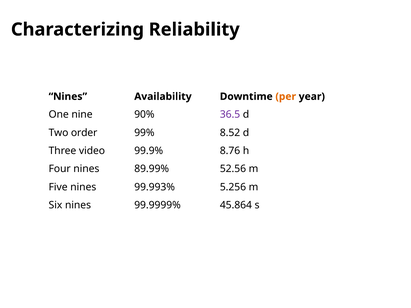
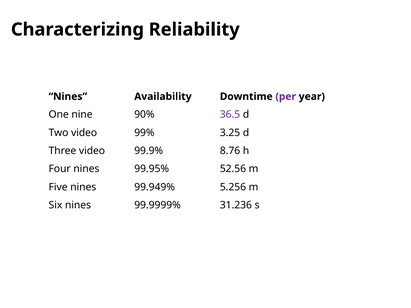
per colour: orange -> purple (286, 97)
Two order: order -> video (84, 133)
8.52: 8.52 -> 3.25 (230, 133)
89.99%: 89.99% -> 99.95% (152, 169)
99.993%: 99.993% -> 99.949% (155, 187)
45.864: 45.864 -> 31.236 (236, 205)
